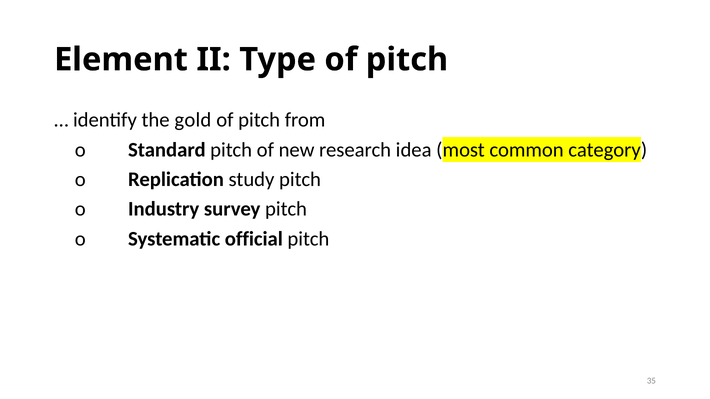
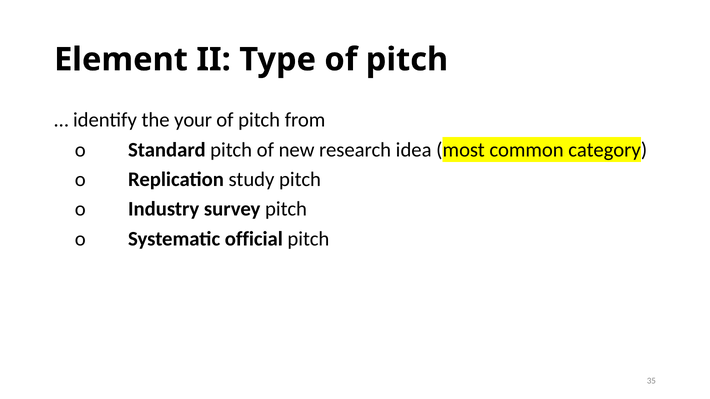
gold: gold -> your (193, 120)
